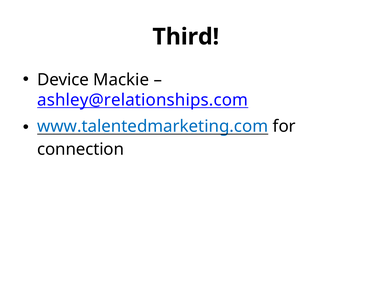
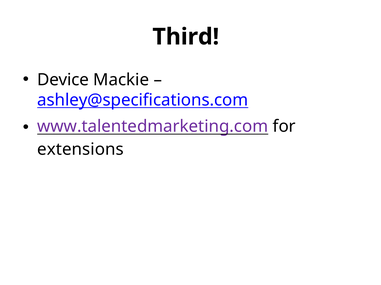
ashley@relationships.com: ashley@relationships.com -> ashley@specifications.com (143, 100)
www.talentedmarketing.com colour: blue -> purple (153, 127)
connection: connection -> extensions (81, 150)
